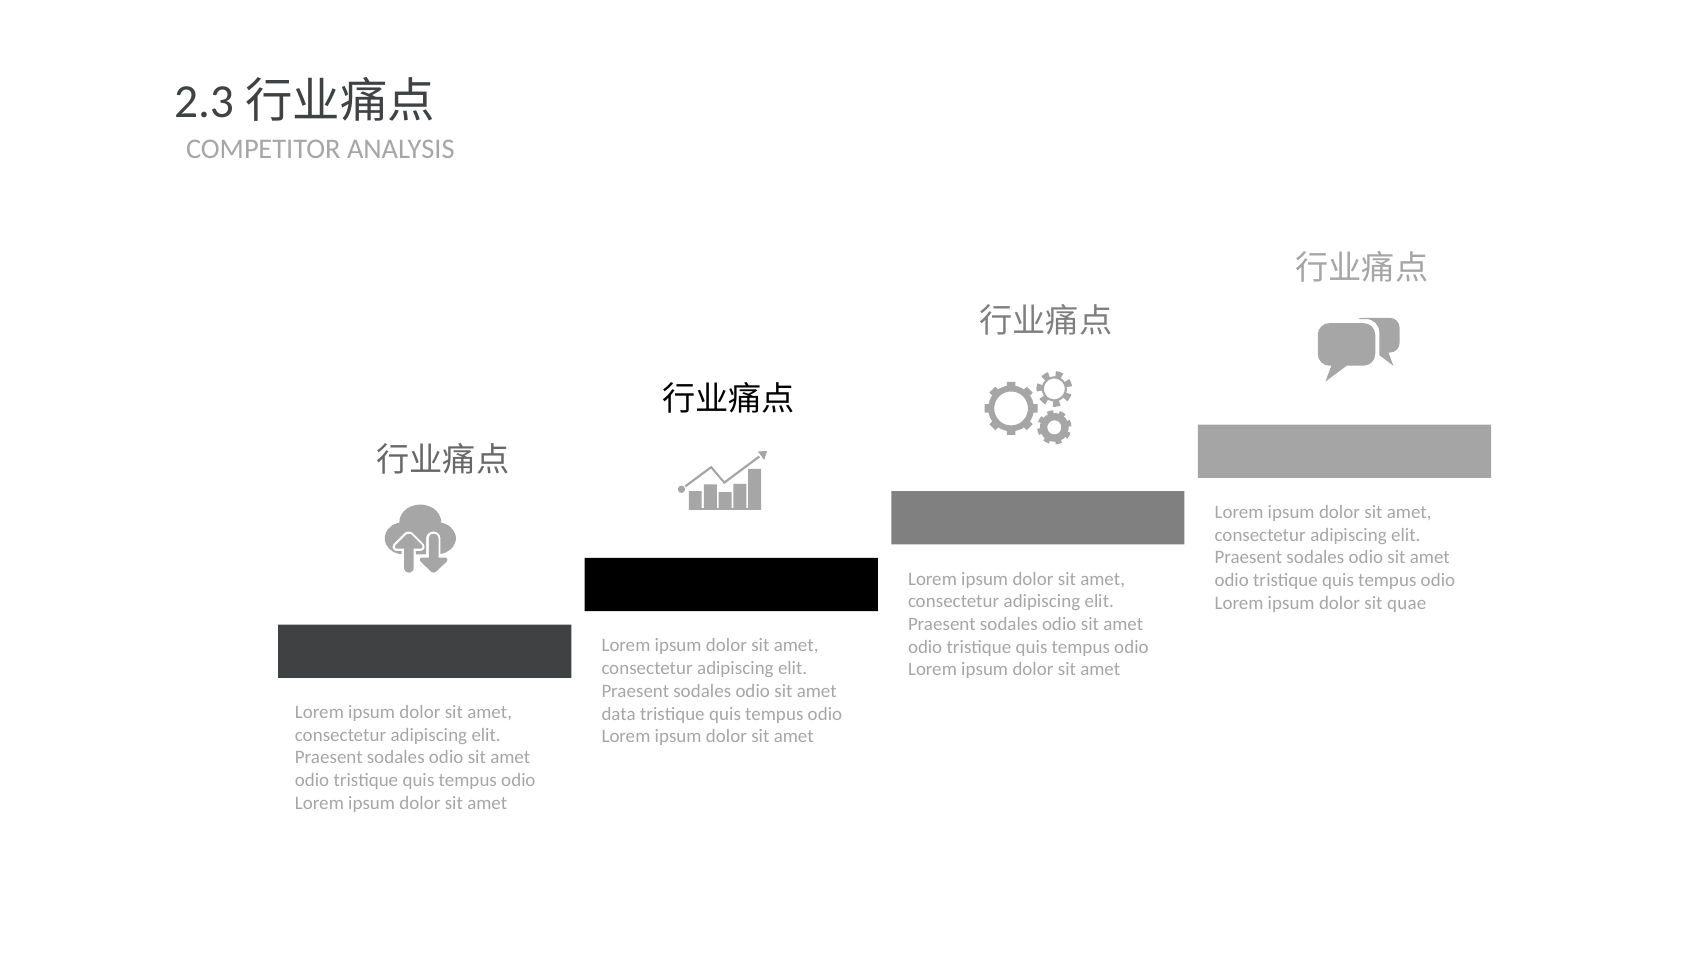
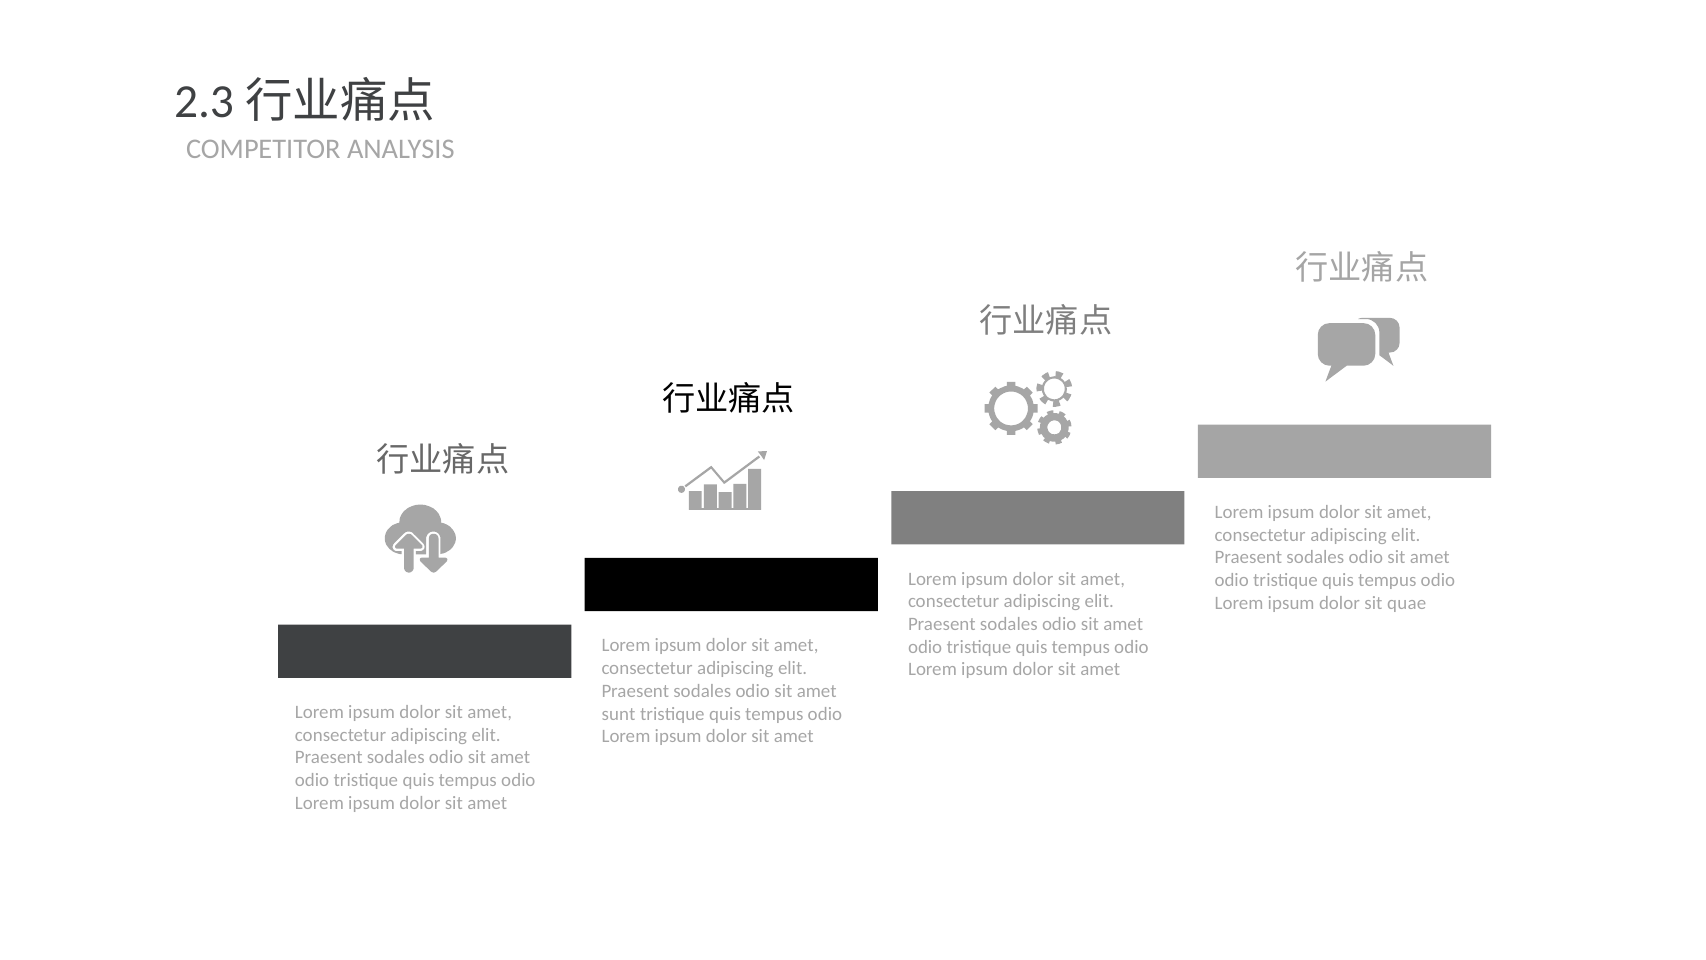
data: data -> sunt (619, 713)
